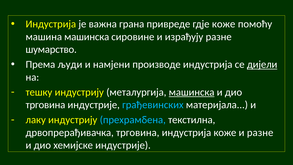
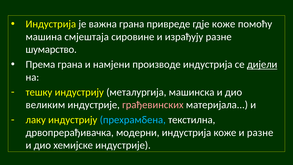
машина машинска: машинска -> смјештаја (87, 37)
Према људи: људи -> грана (70, 64)
машинска underline: present -> none (192, 92)
трговина: трговина -> великим (45, 105)
грађевинских colour: light blue -> pink (153, 105)
дрвопрерађивачка трговина: трговина -> модерни (138, 132)
